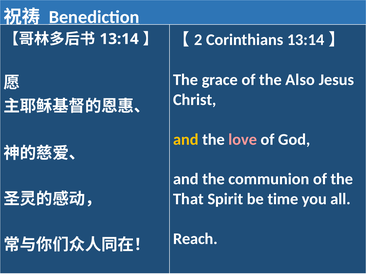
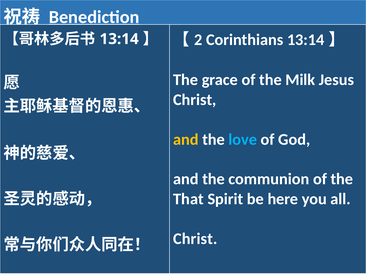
Also: Also -> Milk (300, 80)
love colour: pink -> light blue (243, 140)
time: time -> here (283, 199)
Reach: Reach -> Christ (195, 239)
